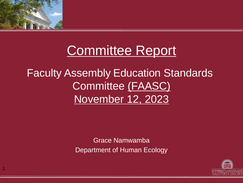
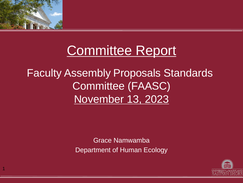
Education: Education -> Proposals (137, 73)
FAASC underline: present -> none (149, 86)
12: 12 -> 13 (134, 99)
